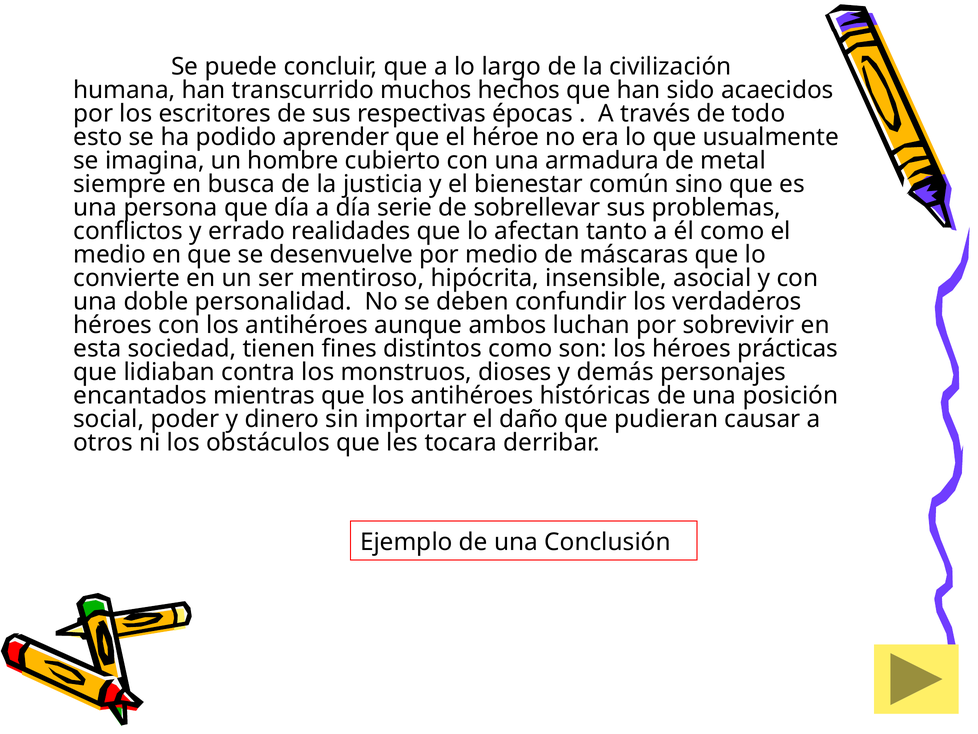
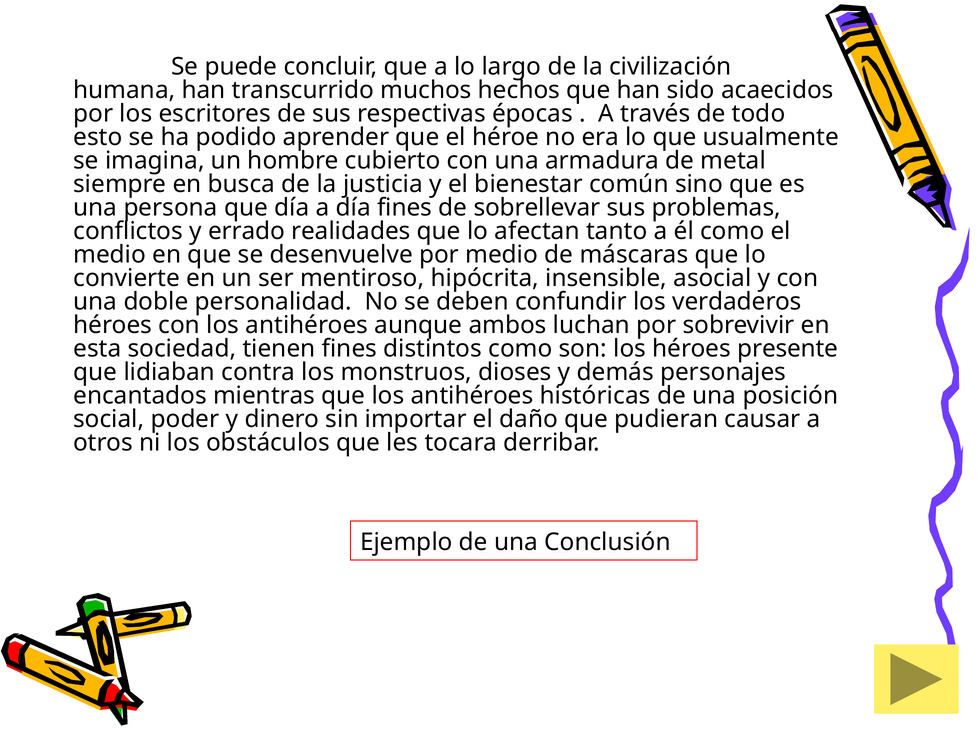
día serie: serie -> fines (405, 207)
prácticas: prácticas -> presente (788, 348)
